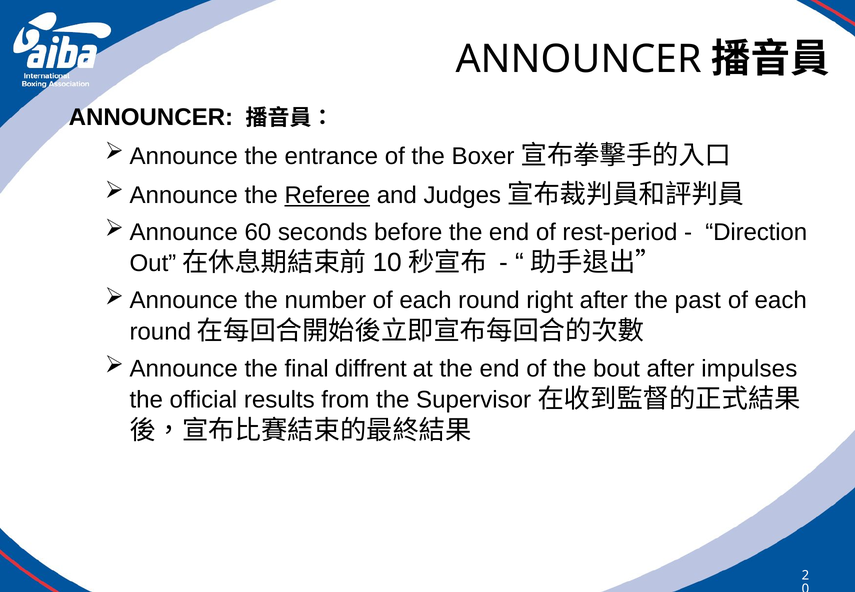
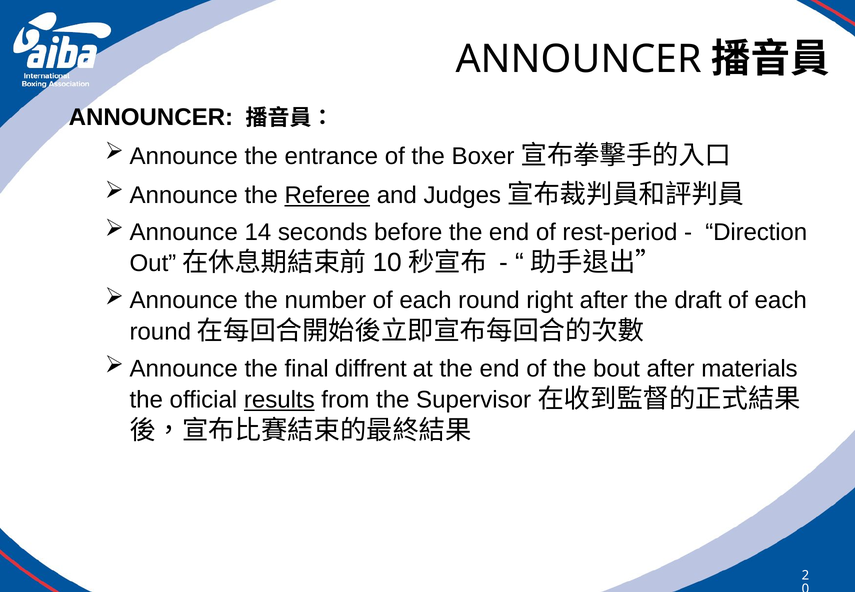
60: 60 -> 14 (258, 232)
past: past -> draft (698, 300)
impulses: impulses -> materials (749, 369)
results underline: none -> present (279, 400)
